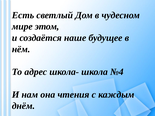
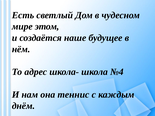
чтения: чтения -> теннис (73, 95)
